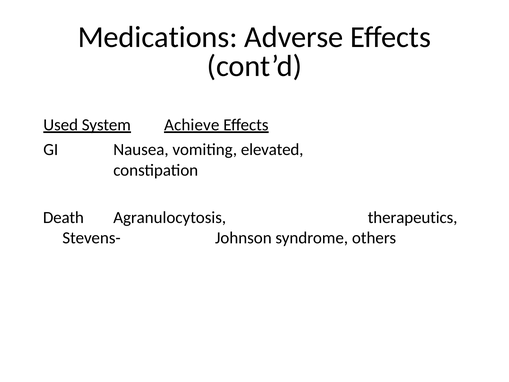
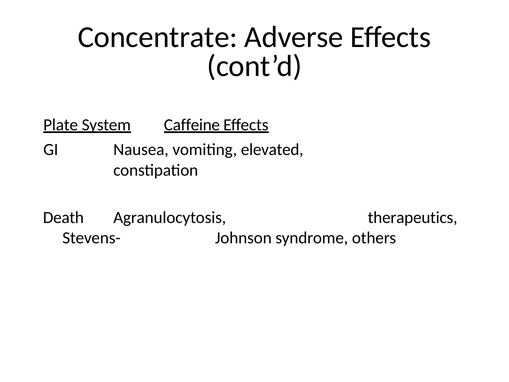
Medications: Medications -> Concentrate (158, 37)
Used: Used -> Plate (61, 125)
Achieve: Achieve -> Caffeine (192, 125)
